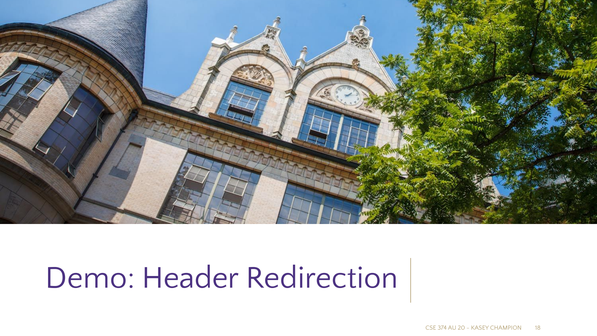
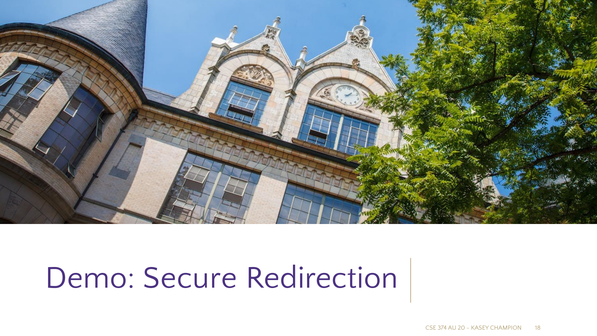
Header: Header -> Secure (190, 277)
